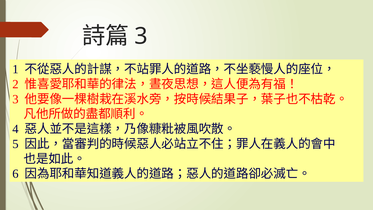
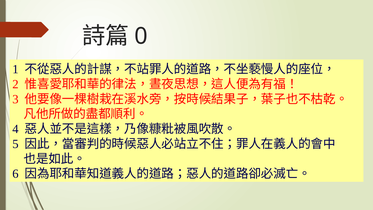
3: 3 -> 0 (141, 36)
